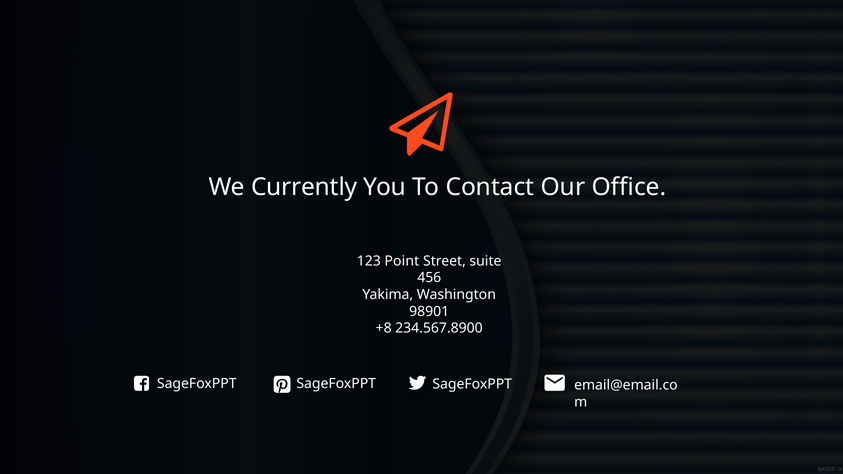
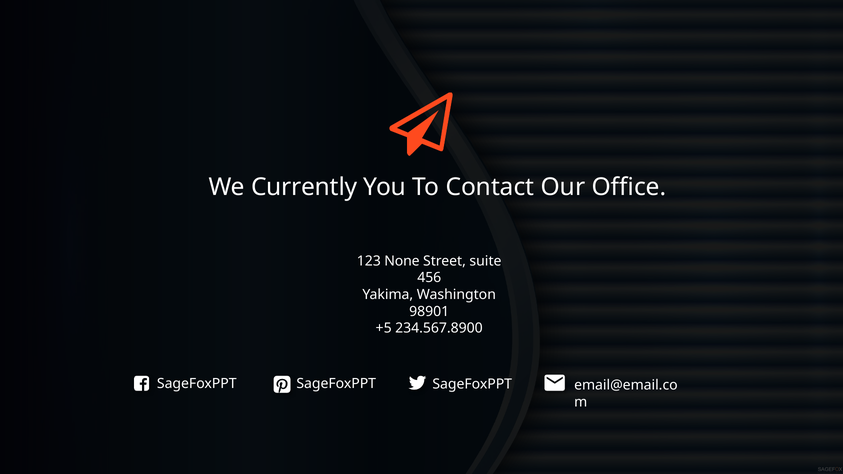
Point: Point -> None (402, 261)
+8: +8 -> +5 (384, 328)
